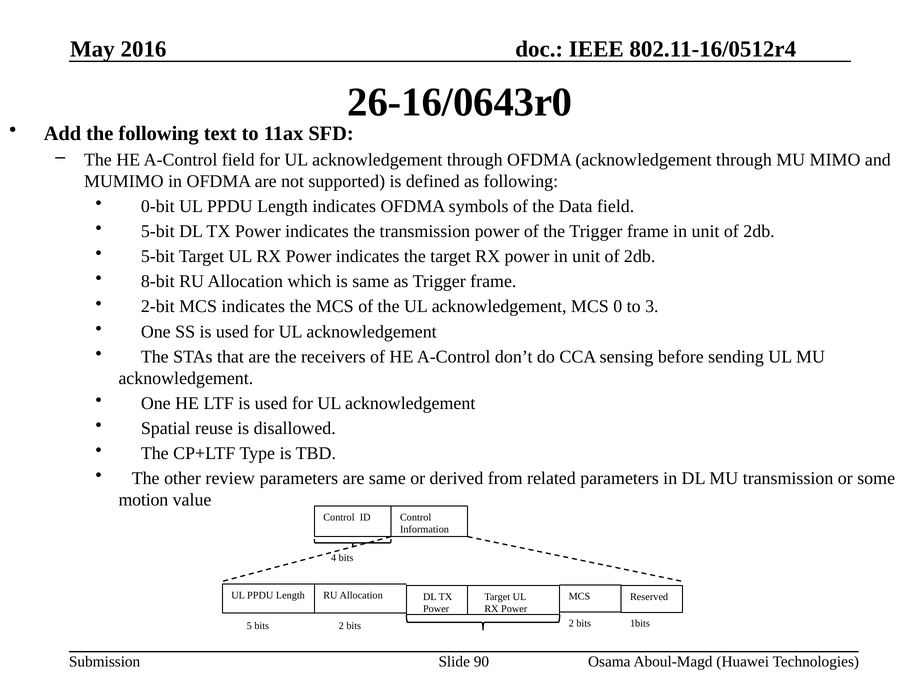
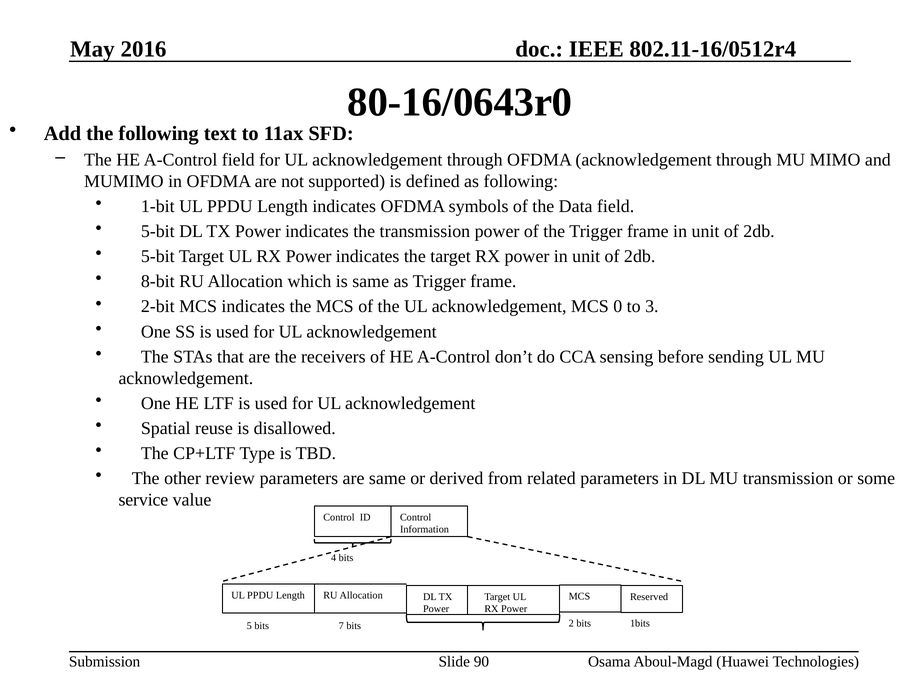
26-16/0643r0: 26-16/0643r0 -> 80-16/0643r0 (460, 102)
0-bit: 0-bit -> 1-bit (158, 206)
motion: motion -> service (143, 500)
bits 2: 2 -> 7 (341, 626)
